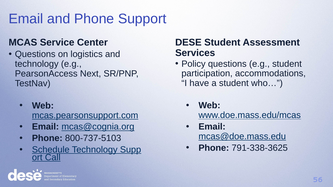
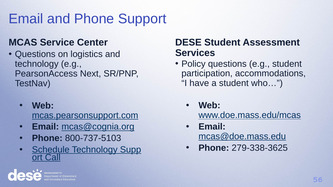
791-338-3625: 791-338-3625 -> 279-338-3625 (260, 148)
